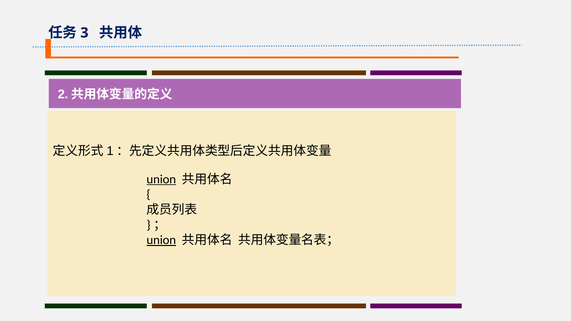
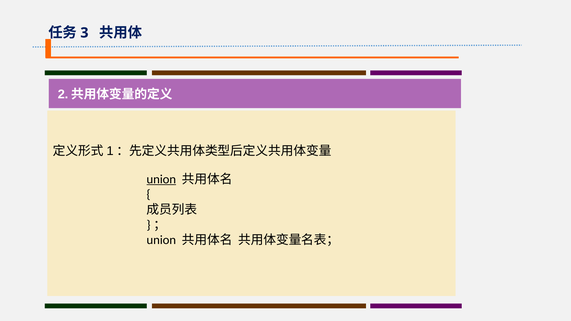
union underline: present -> none (161, 240)
